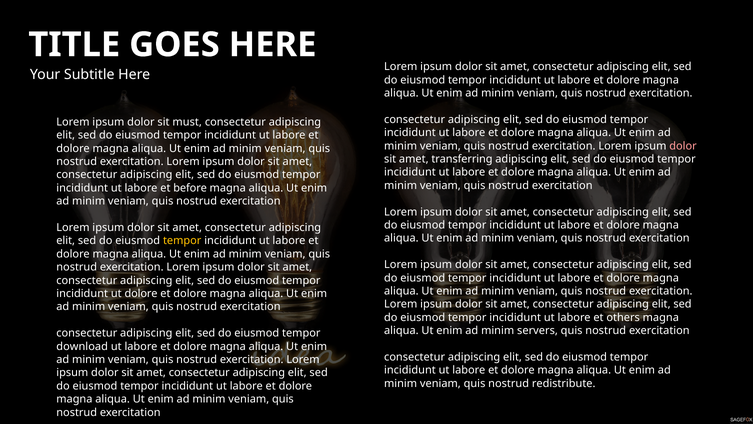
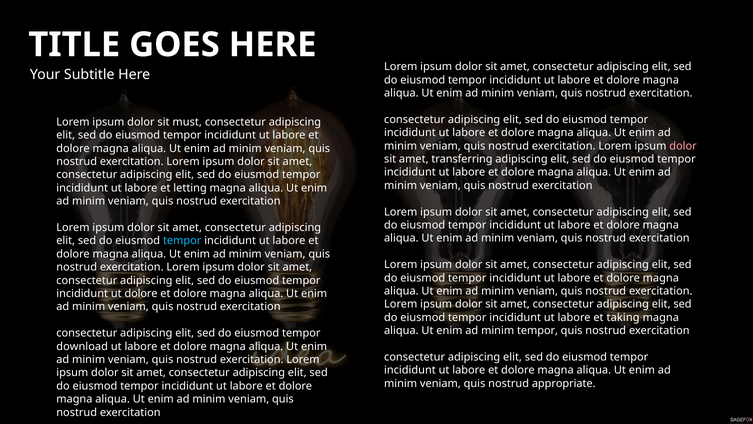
before: before -> letting (190, 188)
tempor colour: yellow -> light blue (182, 241)
others: others -> taking (623, 317)
minim servers: servers -> tempor (538, 330)
redistribute: redistribute -> appropriate (564, 383)
